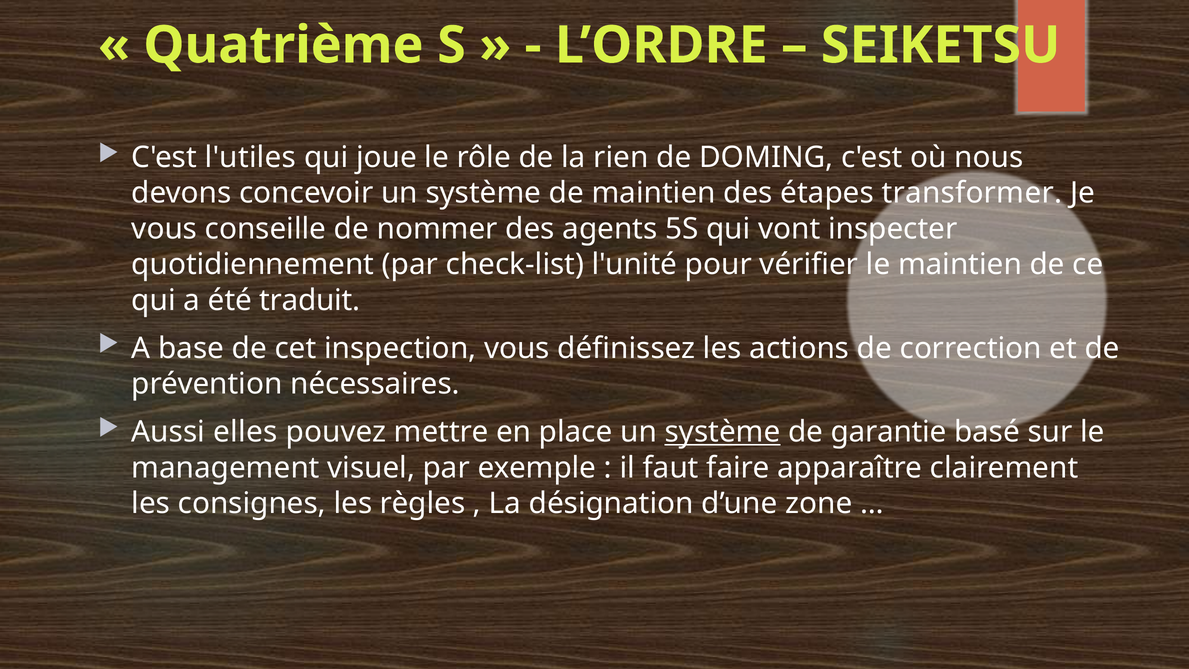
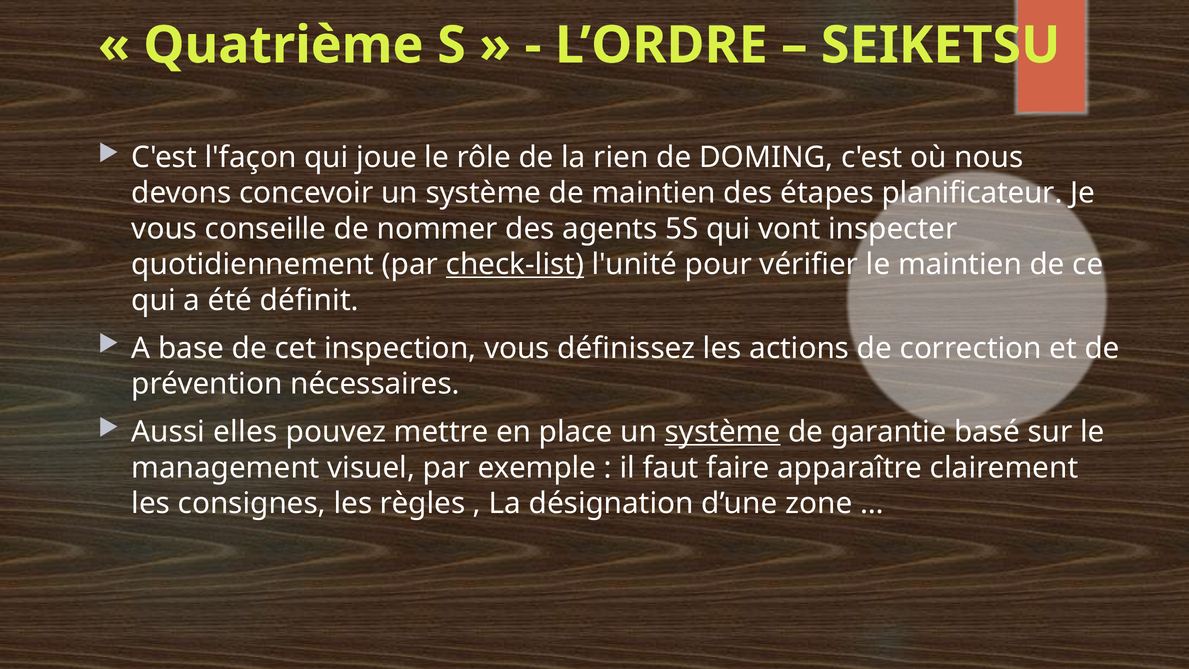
l'utiles: l'utiles -> l'façon (251, 157)
transformer: transformer -> planificateur (972, 193)
check-list underline: none -> present (515, 264)
traduit: traduit -> définit (309, 300)
